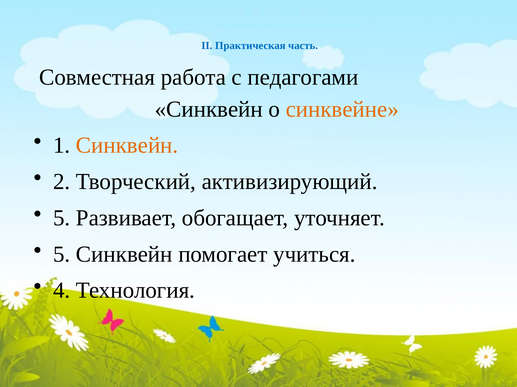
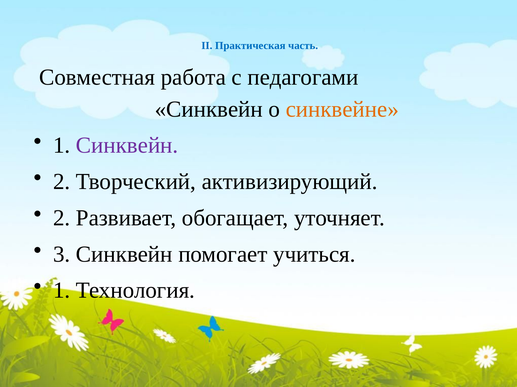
Синквейн colour: orange -> purple (127, 146)
5: 5 -> 2 (62, 218)
5: 5 -> 3 (62, 255)
4: 4 -> 1 (62, 291)
